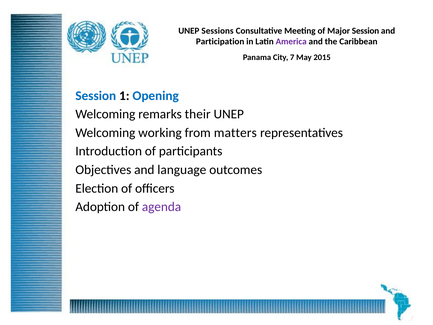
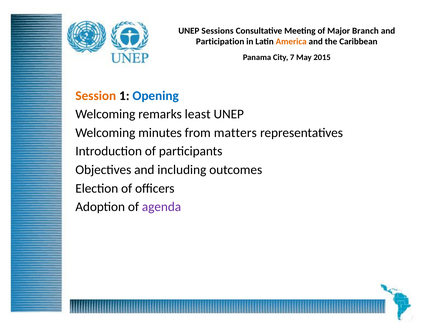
Major Session: Session -> Branch (365, 31)
America colour: purple -> orange (291, 42)
Session colour: blue -> orange (96, 96)
their: their -> least (198, 114)
working: working -> minutes (160, 133)
language: language -> including (182, 170)
